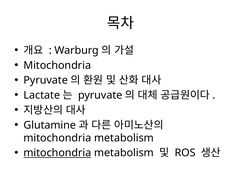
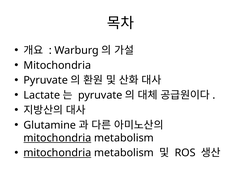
mitochondria underline: none -> present (57, 138)
